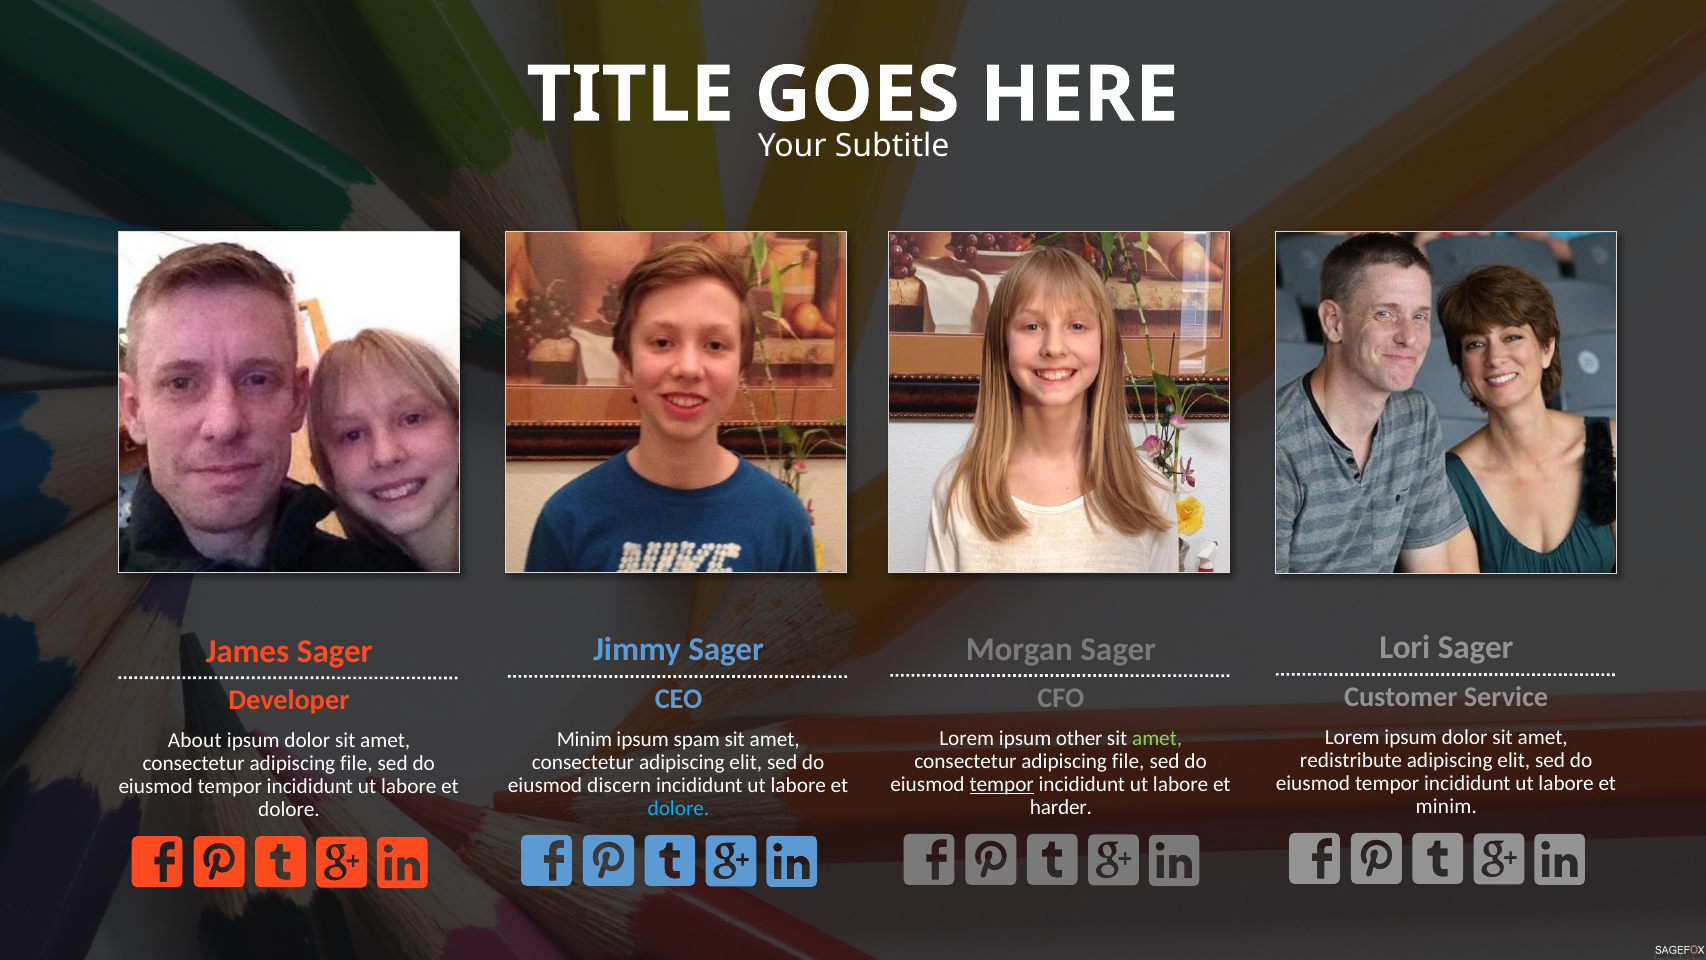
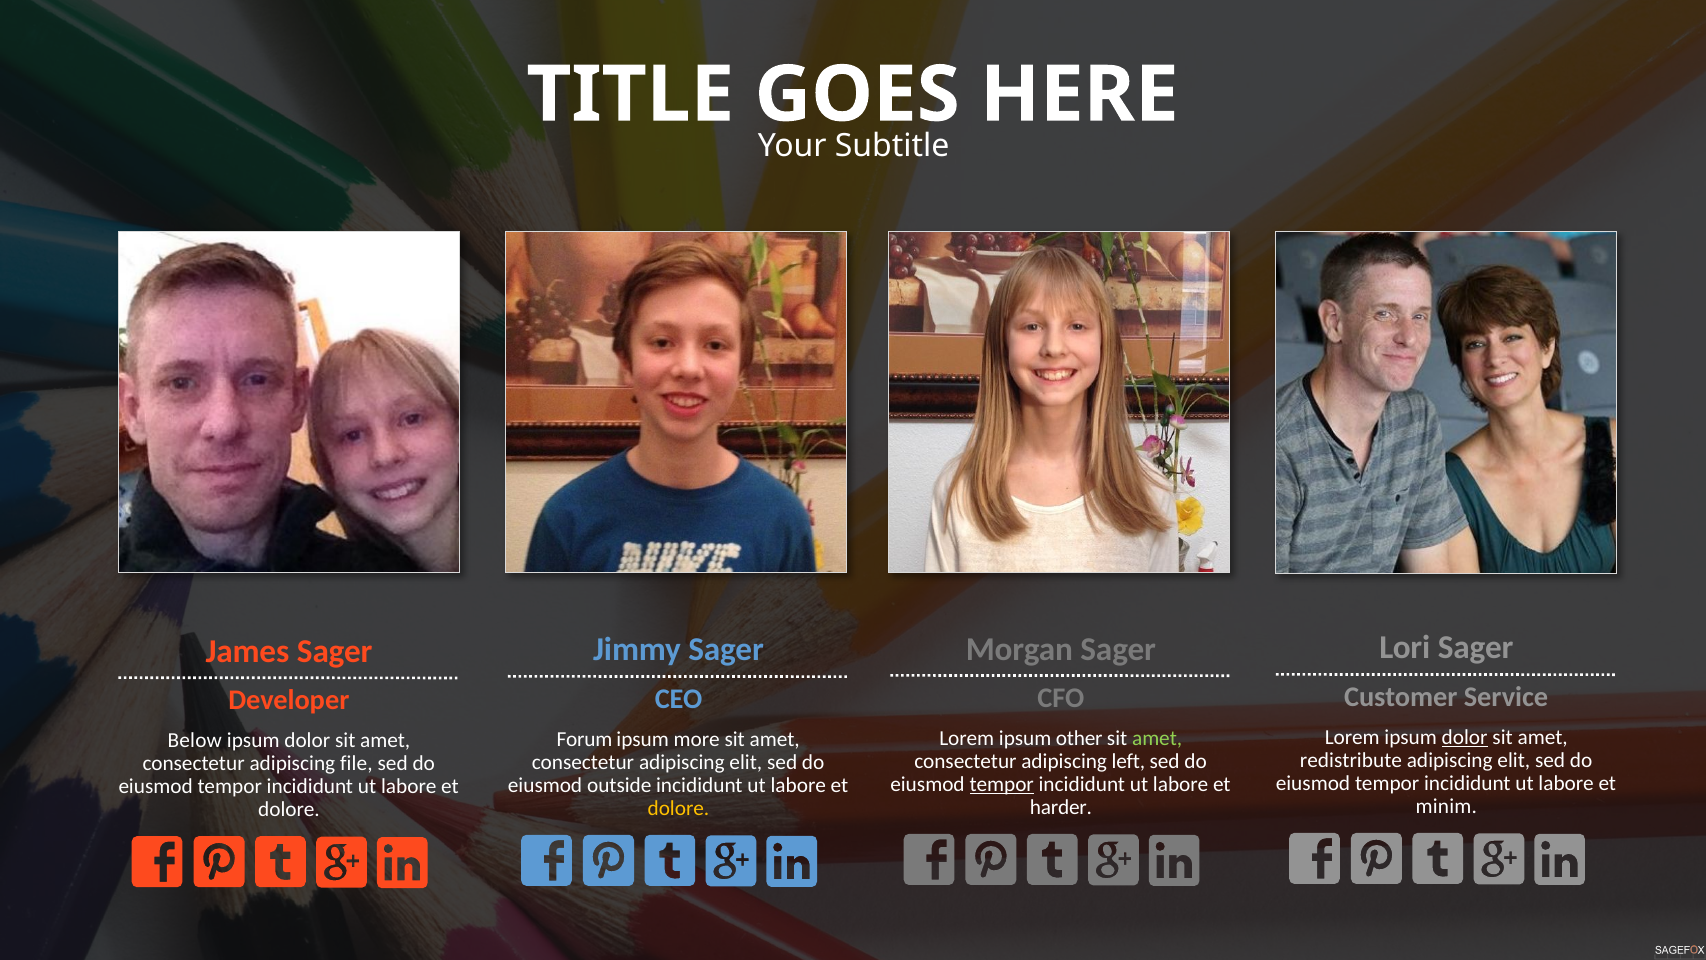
dolor underline: none -> present (1465, 737)
Minim: Minim -> Forum (584, 739)
spam: spam -> more (697, 739)
About: About -> Below (195, 740)
file: file -> left (1128, 761)
discern: discern -> outside (619, 785)
dolore colour: light blue -> yellow (678, 808)
